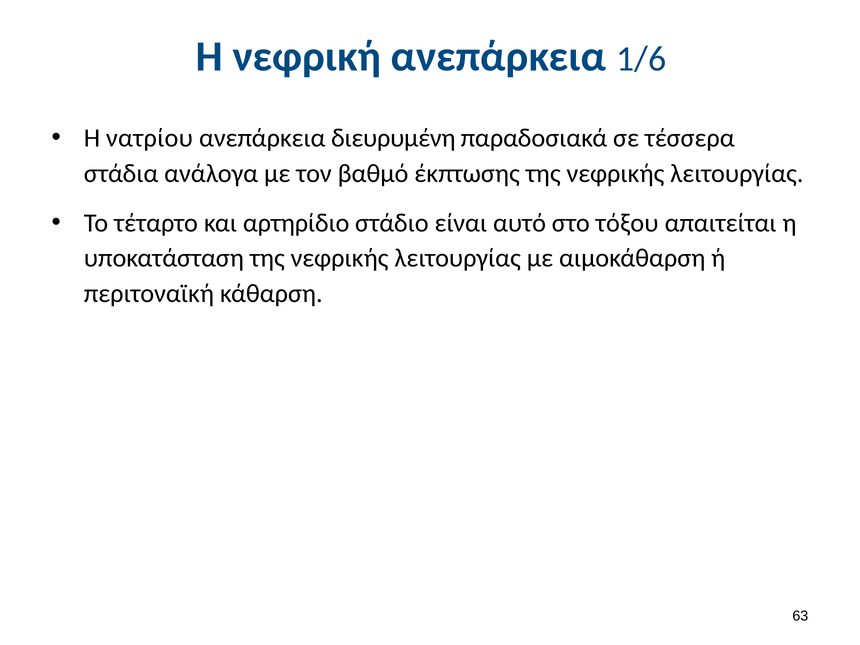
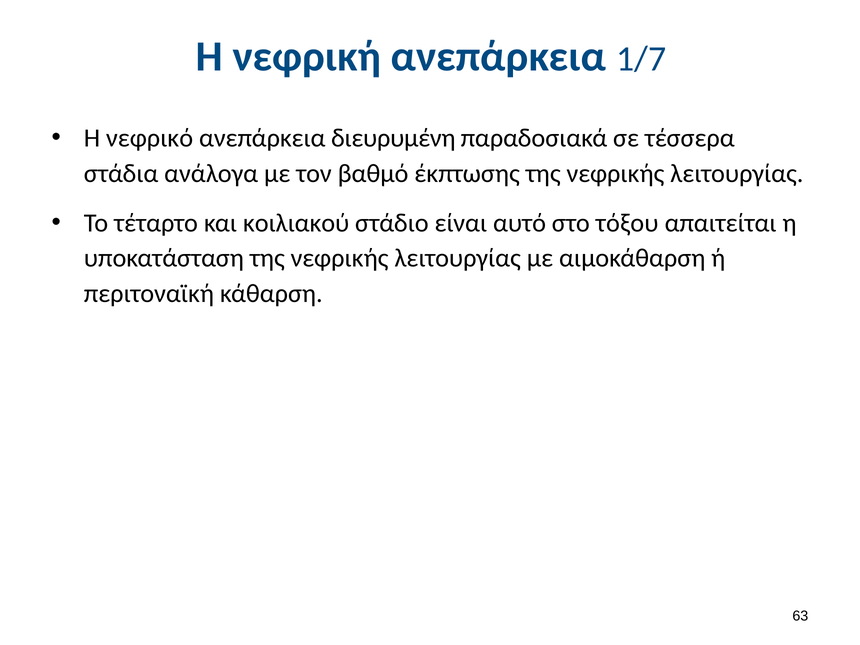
1/6: 1/6 -> 1/7 (641, 59)
νατρίου: νατρίου -> νεφρικό (150, 138)
αρτηρίδιο: αρτηρίδιο -> κοιλιακού (296, 223)
